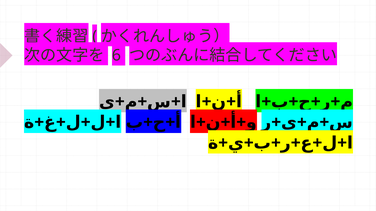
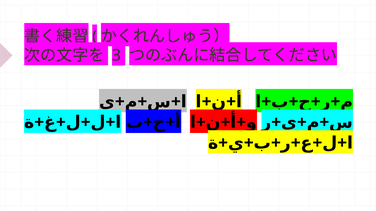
6: 6 -> 3 (117, 56)
